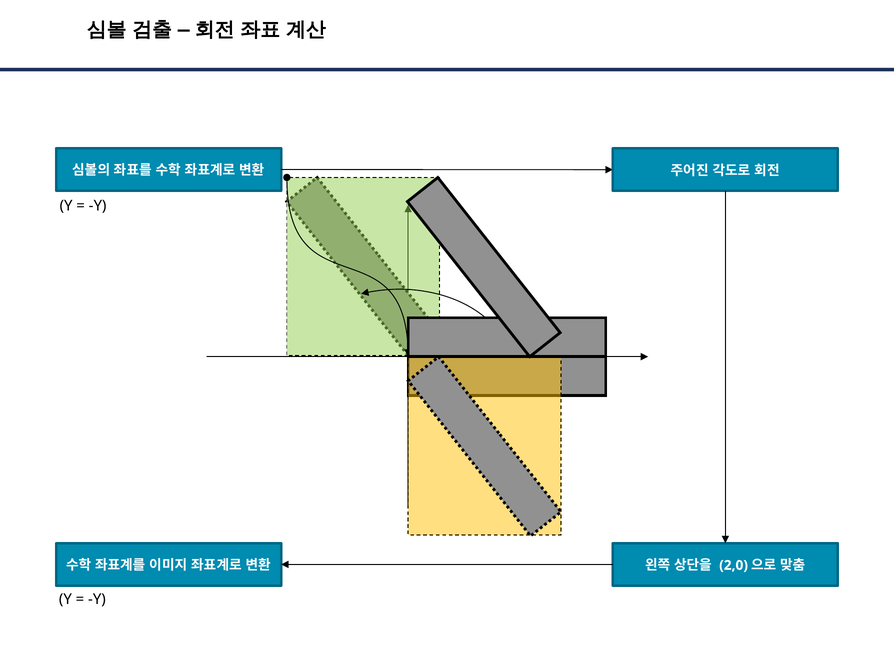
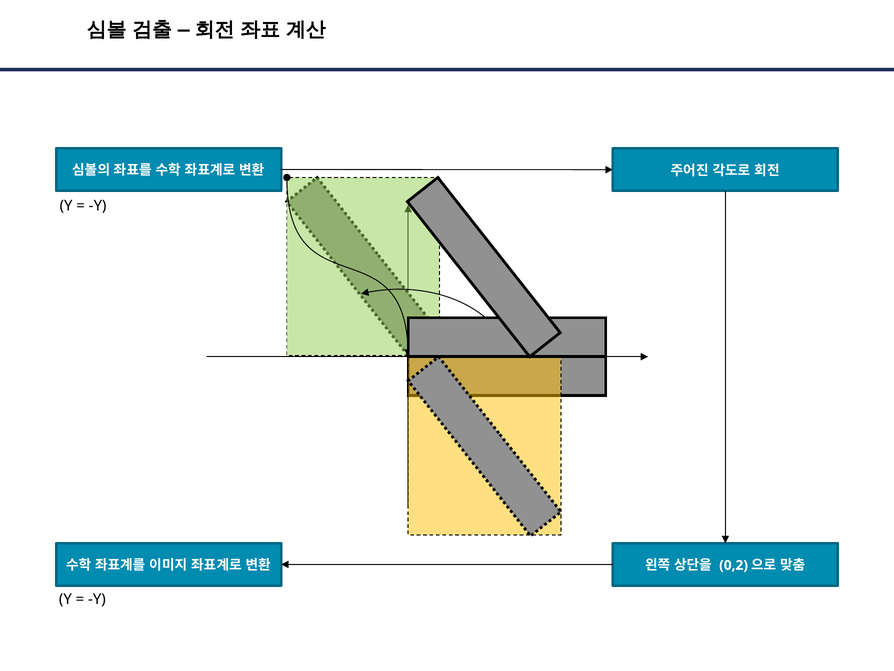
2,0: 2,0 -> 0,2 (734, 565)
